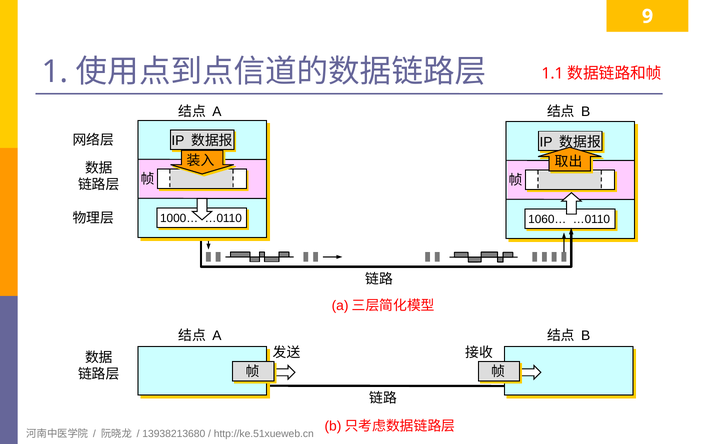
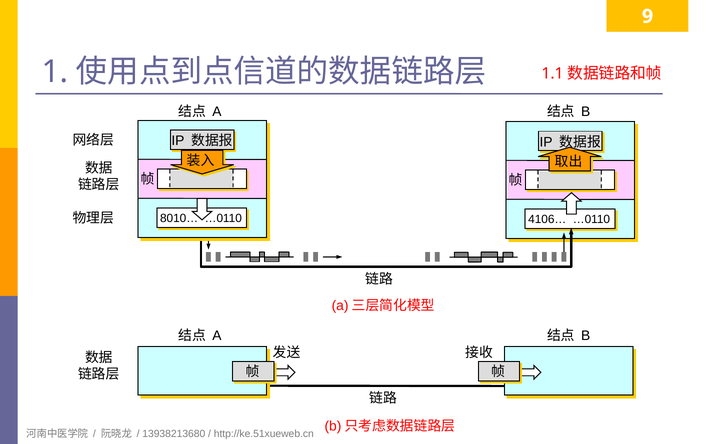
1000…: 1000… -> 8010… (179, 218)
1060…: 1060… -> 4106… (547, 219)
